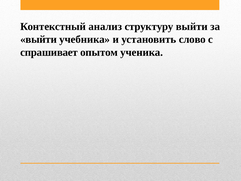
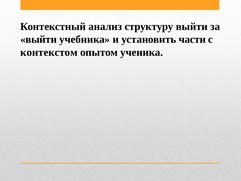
слово: слово -> части (192, 39)
спрашивает: спрашивает -> контекстом (49, 52)
